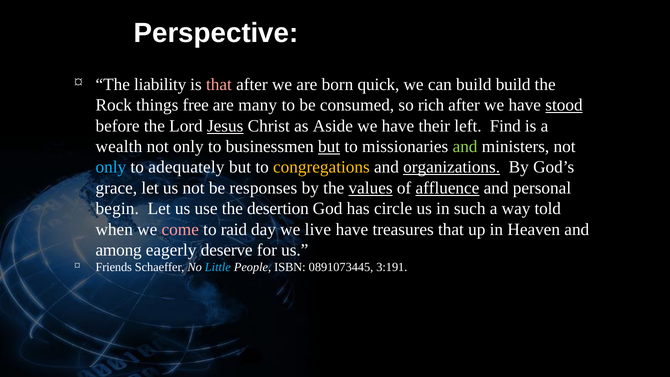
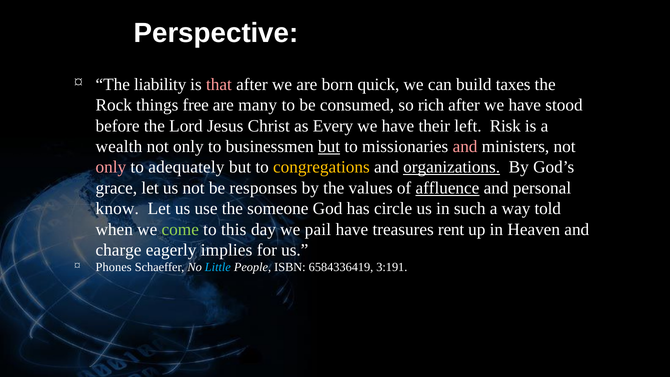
build build: build -> taxes (513, 85)
stood underline: present -> none (564, 105)
Jesus underline: present -> none (225, 126)
Aside: Aside -> Every (333, 126)
Find: Find -> Risk (505, 126)
and colour: light green -> pink (465, 147)
only colour: light blue -> pink (111, 167)
values underline: present -> none (371, 188)
begin: begin -> know (117, 209)
desertion: desertion -> someone (278, 209)
come colour: pink -> light green (180, 229)
raid: raid -> this (234, 229)
live: live -> pail (318, 229)
treasures that: that -> rent (451, 229)
among: among -> charge (119, 250)
deserve: deserve -> implies (227, 250)
Friends: Friends -> Phones (114, 267)
0891073445: 0891073445 -> 6584336419 (341, 267)
